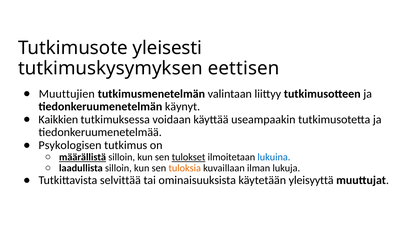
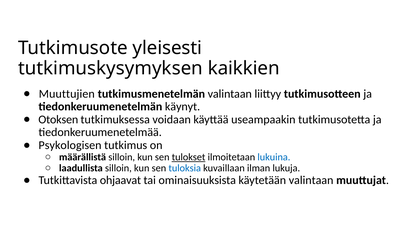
eettisen: eettisen -> kaikkien (244, 68)
Kaikkien: Kaikkien -> Otoksen (58, 120)
määrällistä underline: present -> none (83, 158)
tuloksia colour: orange -> blue (185, 169)
selvittää: selvittää -> ohjaavat (120, 181)
käytetään yleisyyttä: yleisyyttä -> valintaan (311, 181)
